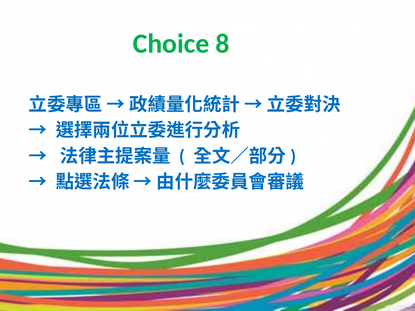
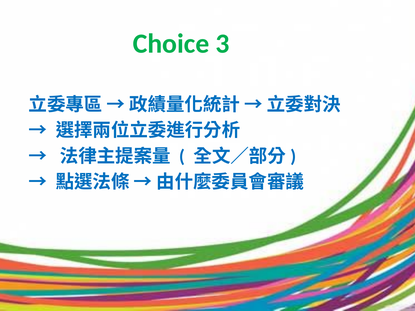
8: 8 -> 3 (223, 44)
